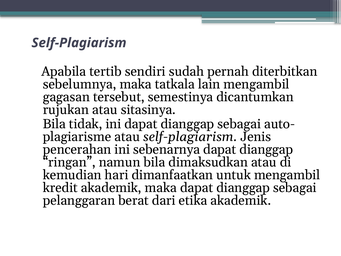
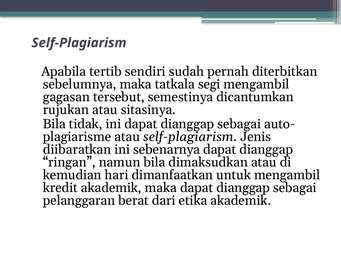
lain: lain -> segi (209, 84)
pencerahan: pencerahan -> diibaratkan (77, 149)
